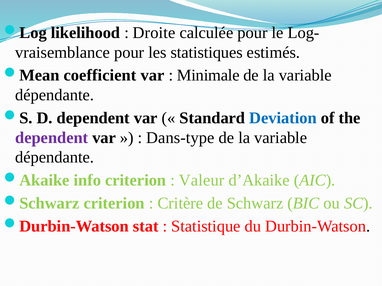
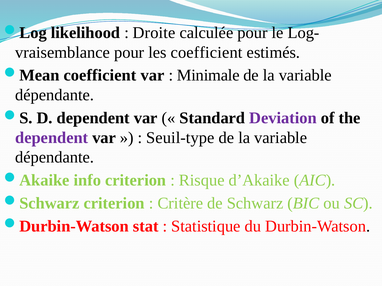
les statistiques: statistiques -> coefficient (207, 52)
Deviation colour: blue -> purple (283, 118)
Dans-type: Dans-type -> Seuil-type (180, 138)
Valeur: Valeur -> Risque (202, 181)
